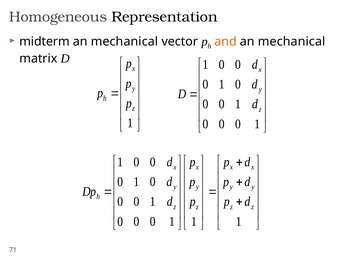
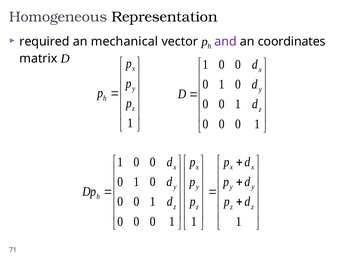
midterm: midterm -> required (45, 42)
and colour: orange -> purple (226, 42)
mechanical: mechanical -> coordinates (292, 42)
